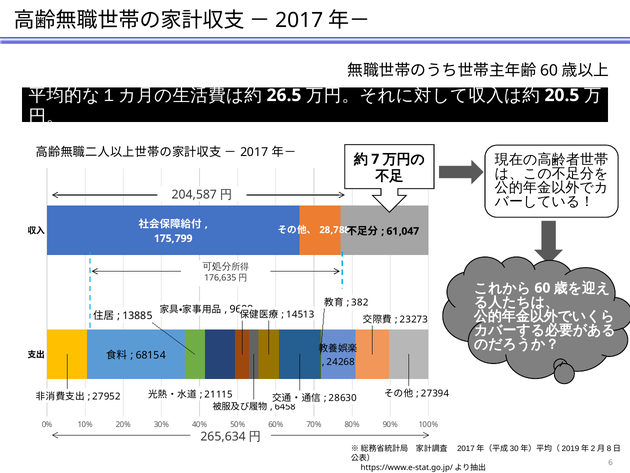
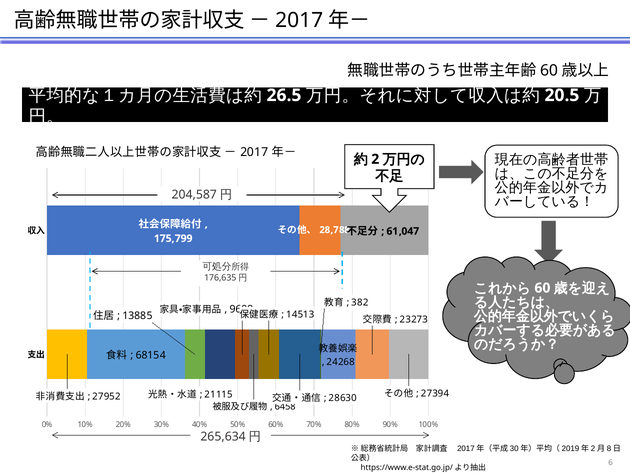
7: 7 -> 2 (375, 159)
